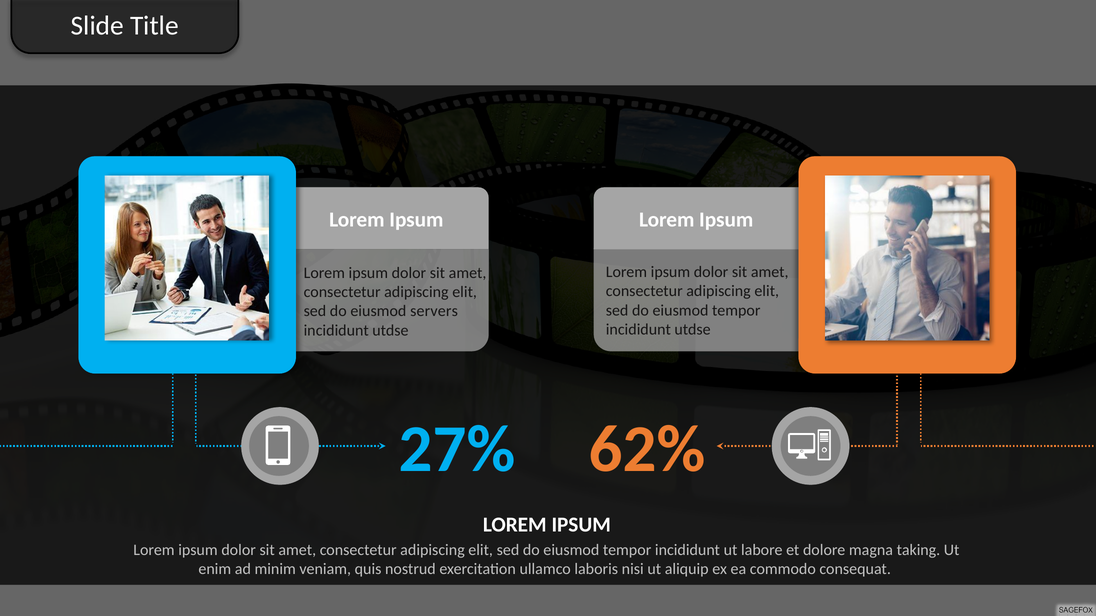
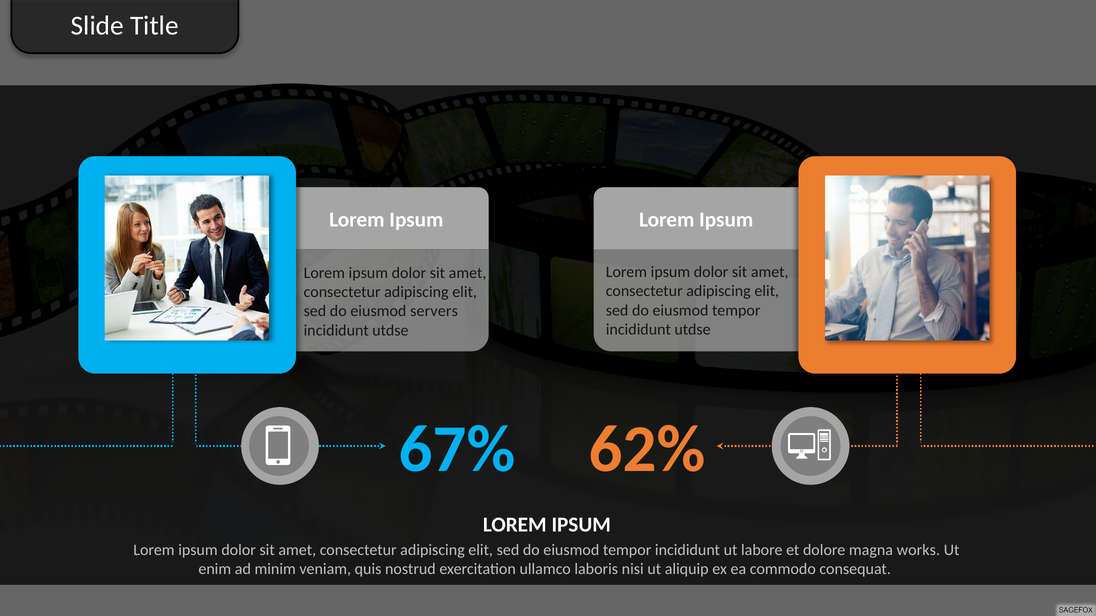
27%: 27% -> 67% (457, 450)
taking: taking -> works (918, 550)
